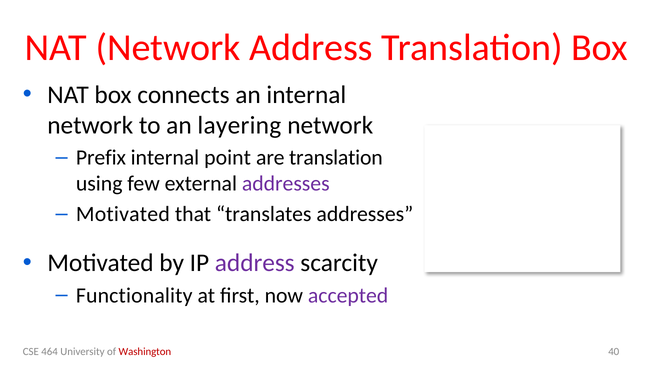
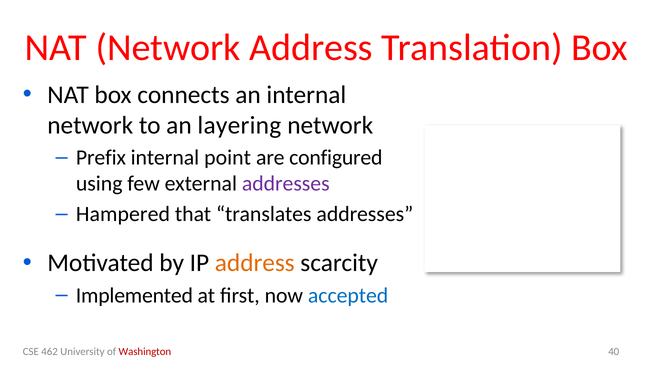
are translation: translation -> configured (336, 158)
Motivated: Motivated -> Hampered (123, 214)
address colour: purple -> orange (255, 263)
Functionality: Functionality -> Implemented (134, 296)
accepted colour: purple -> blue (348, 296)
464: 464 -> 462 (50, 352)
